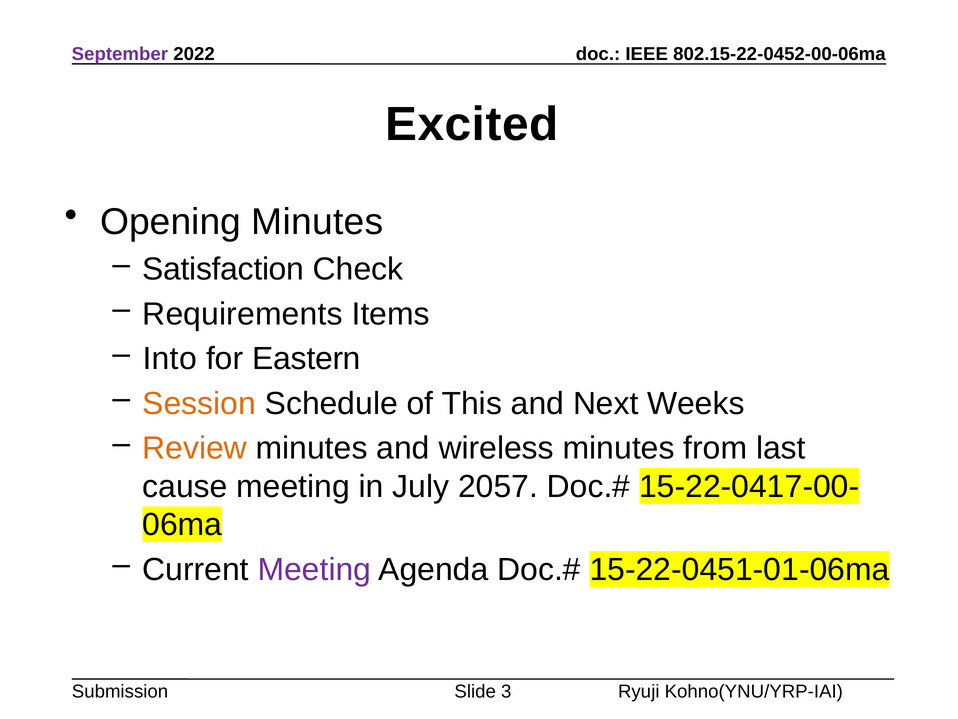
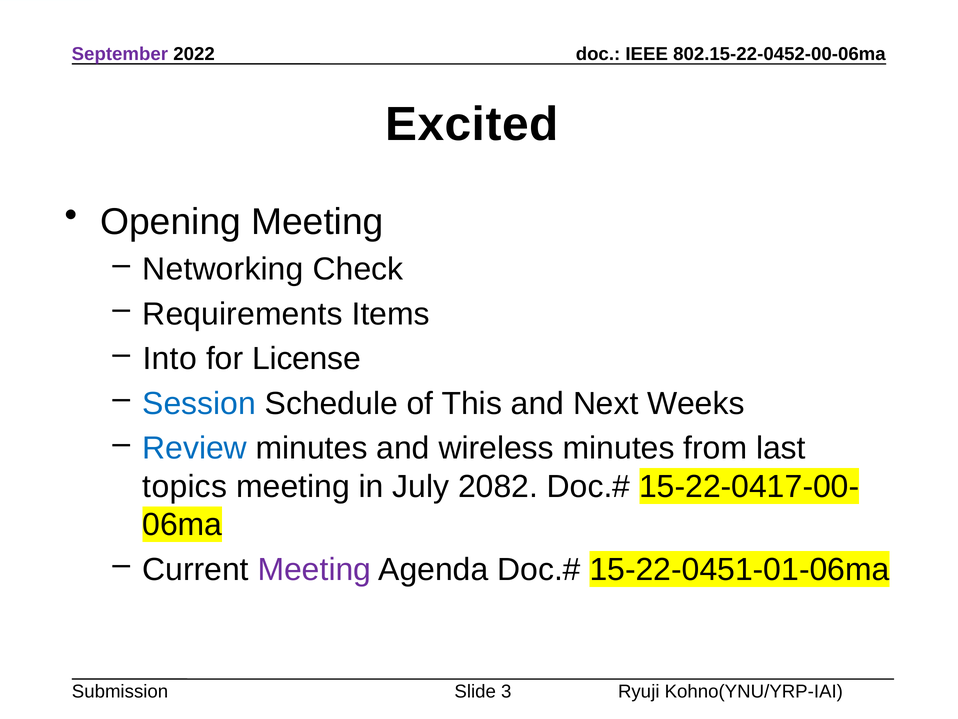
Opening Minutes: Minutes -> Meeting (317, 222)
Satisfaction: Satisfaction -> Networking (223, 269)
Eastern: Eastern -> License (307, 358)
Session colour: orange -> blue (199, 403)
Review colour: orange -> blue (195, 448)
cause: cause -> topics (185, 486)
2057: 2057 -> 2082 (498, 486)
